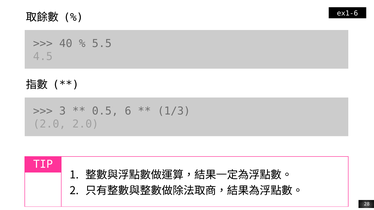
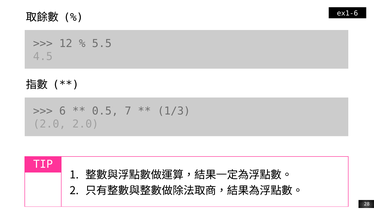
40: 40 -> 12 (66, 44)
3: 3 -> 6 (63, 111)
6: 6 -> 7 (128, 111)
